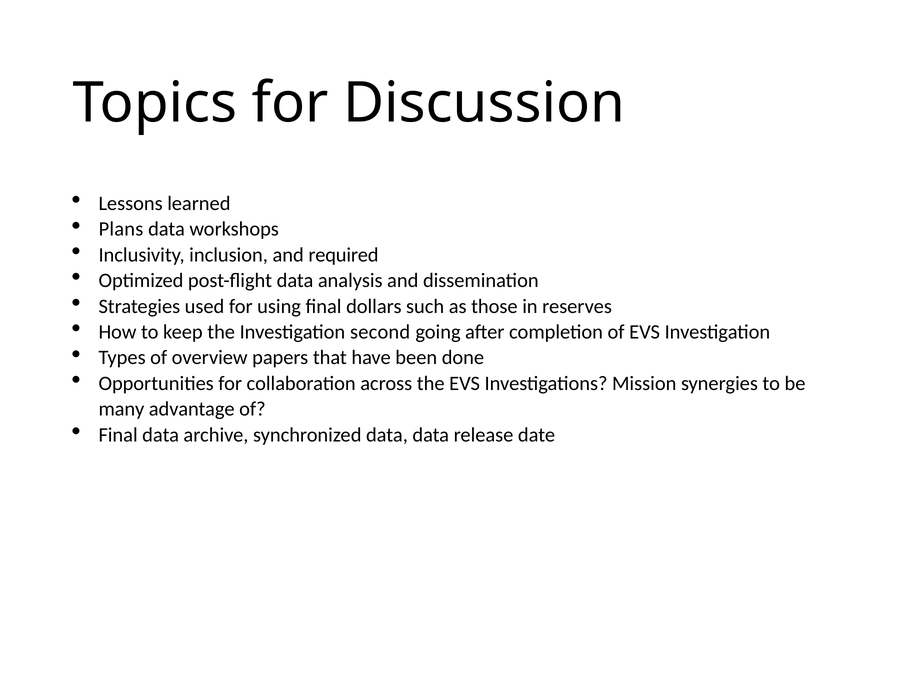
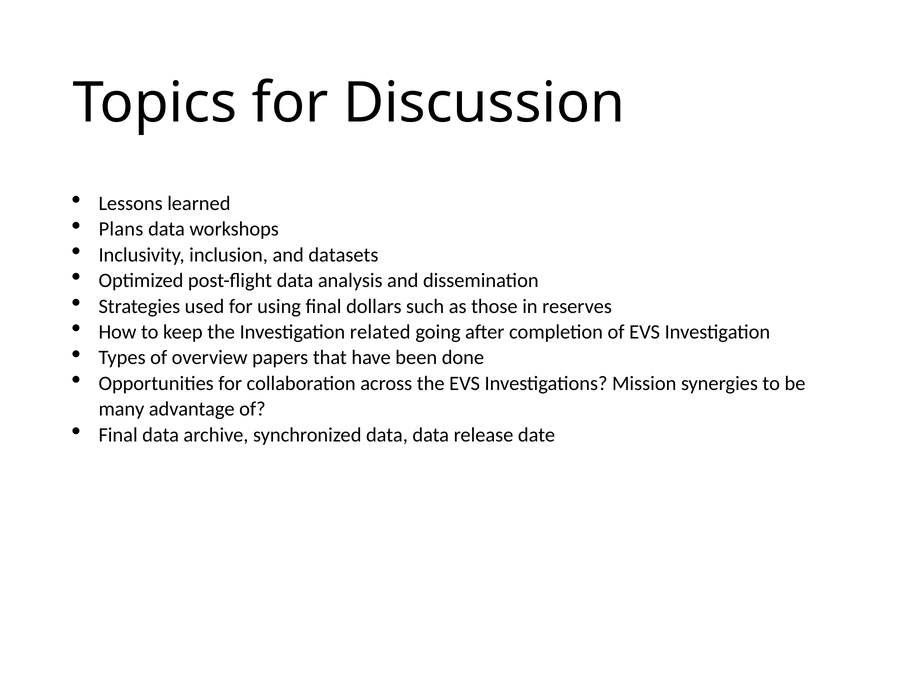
required: required -> datasets (343, 255)
second: second -> related (380, 332)
